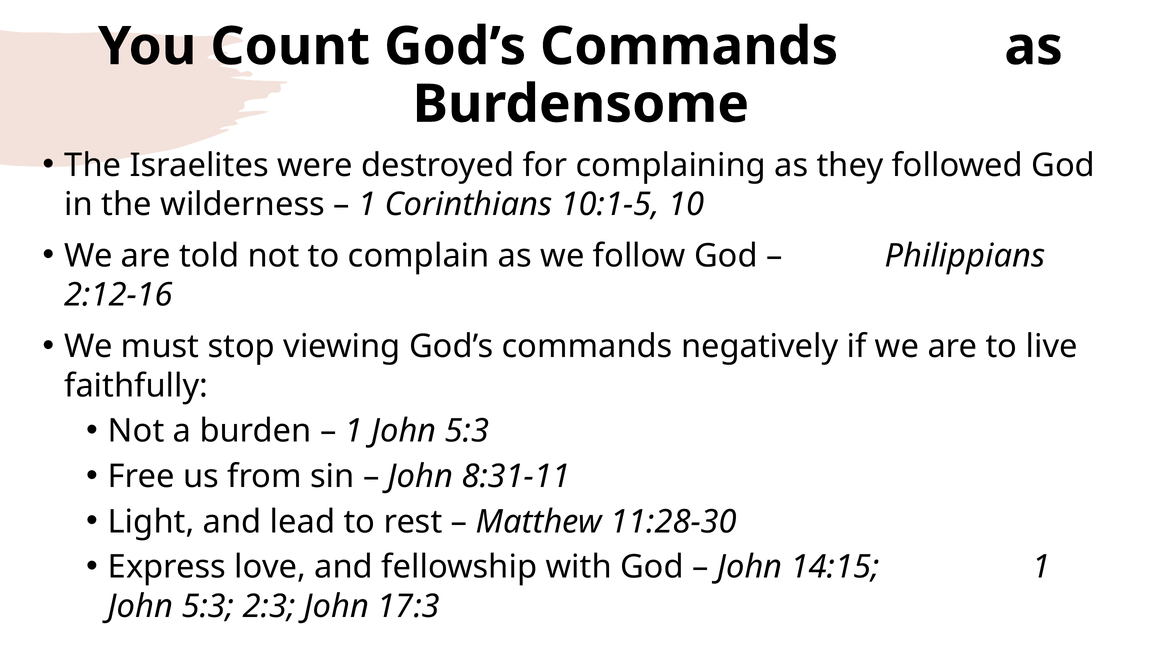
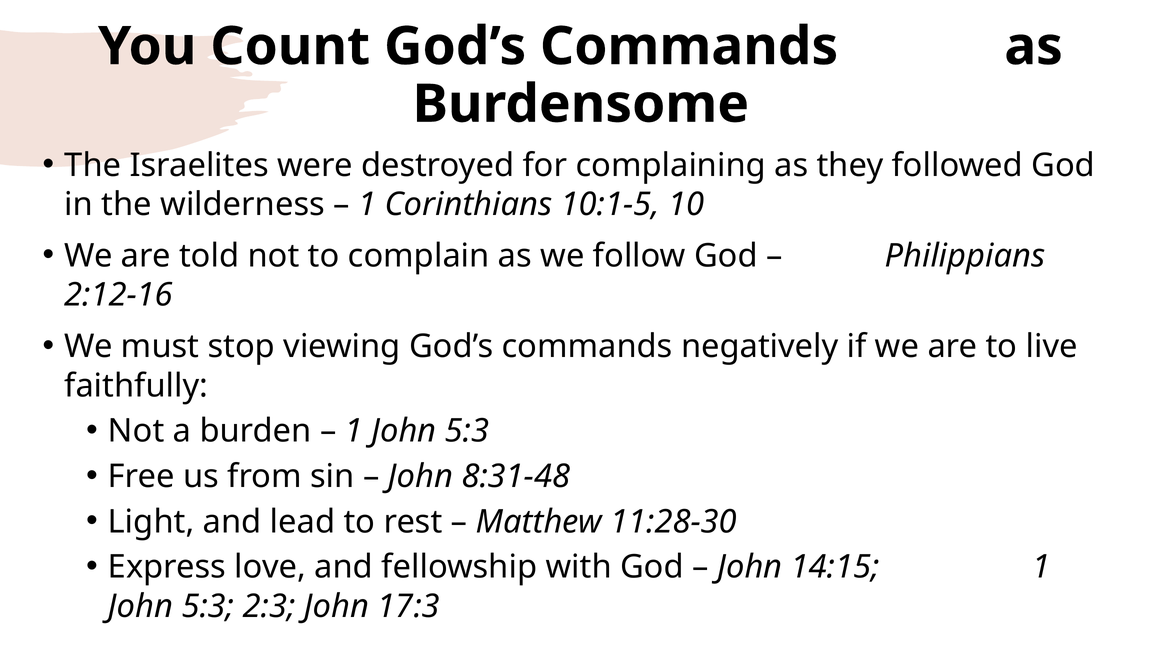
8:31-11: 8:31-11 -> 8:31-48 (516, 476)
